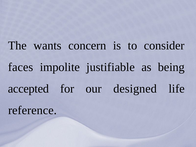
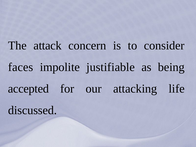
wants: wants -> attack (48, 46)
designed: designed -> attacking (135, 89)
reference: reference -> discussed (33, 110)
